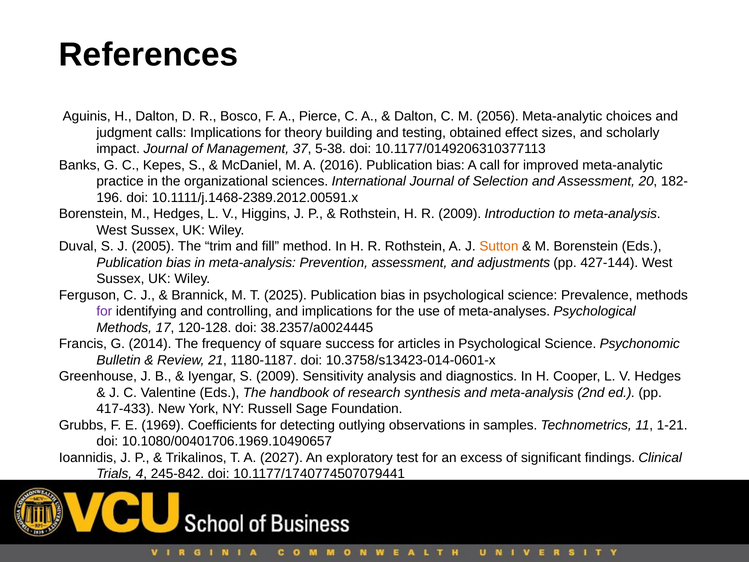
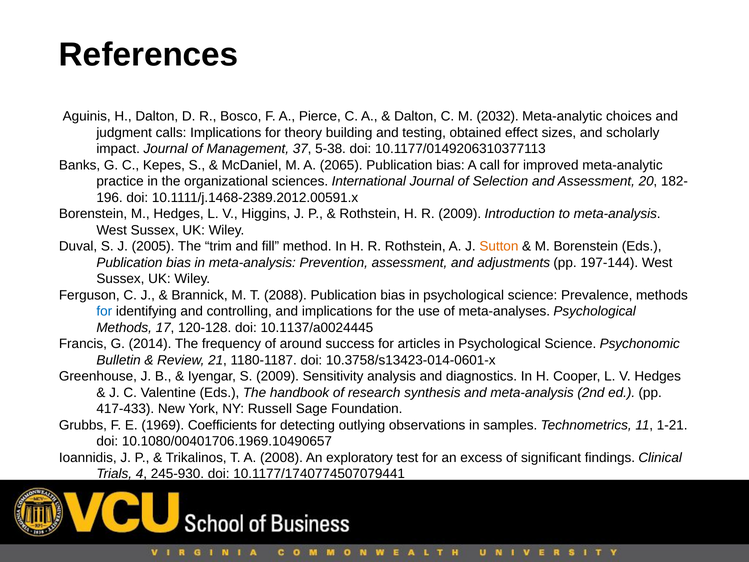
2056: 2056 -> 2032 (498, 116)
2016: 2016 -> 2065 (341, 165)
427-144: 427-144 -> 197-144 (609, 263)
2025: 2025 -> 2088 (285, 295)
for colour: purple -> blue (104, 311)
38.2357/a0024445: 38.2357/a0024445 -> 10.1137/a0024445 (317, 328)
square: square -> around (301, 344)
2027: 2027 -> 2008 (282, 458)
245-842: 245-842 -> 245-930 (177, 474)
